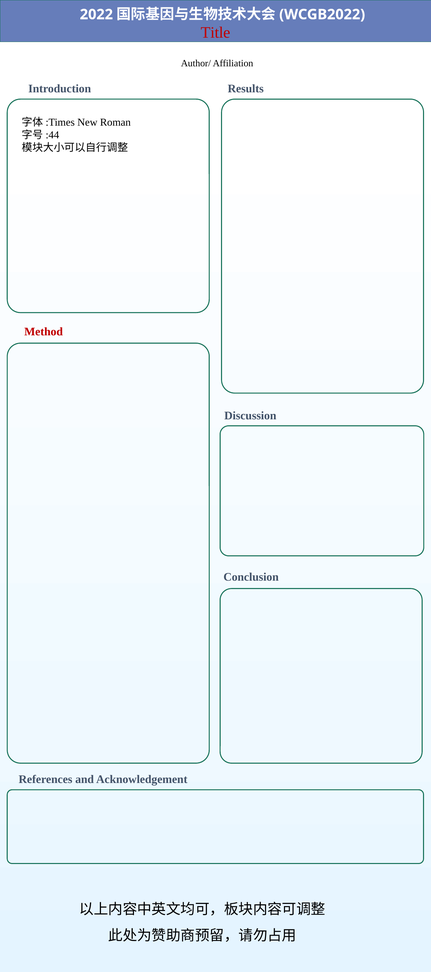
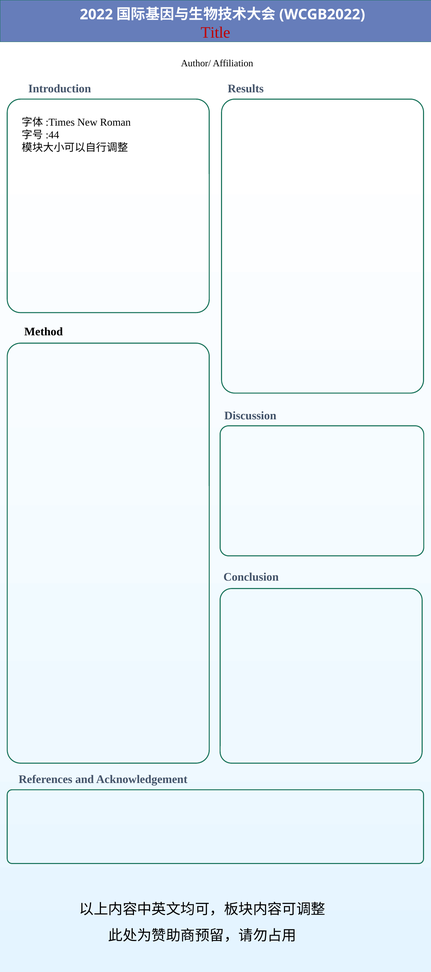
Method colour: red -> black (44, 331)
